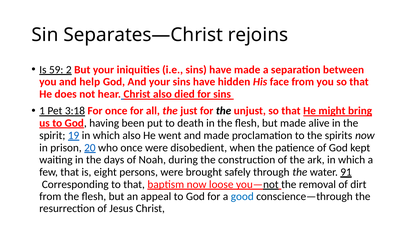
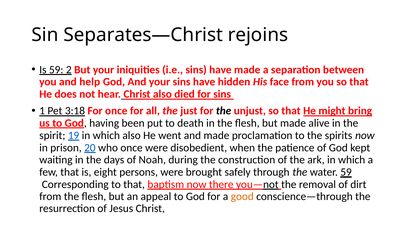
water 91: 91 -> 59 (346, 172)
loose: loose -> there (221, 184)
good colour: blue -> orange (242, 196)
